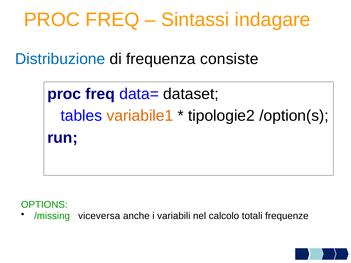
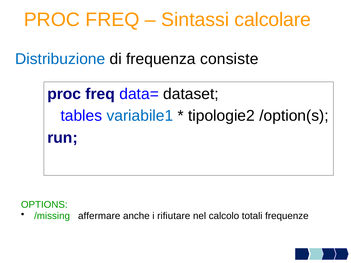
indagare: indagare -> calcolare (273, 20)
variabile1 colour: orange -> blue (140, 116)
viceversa: viceversa -> affermare (99, 216)
variabili: variabili -> rifiutare (174, 216)
